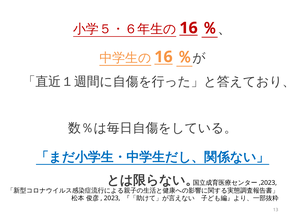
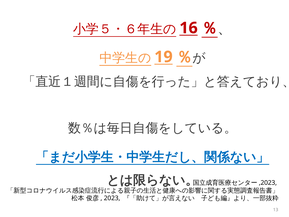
16: 16 -> 19 (163, 57)
